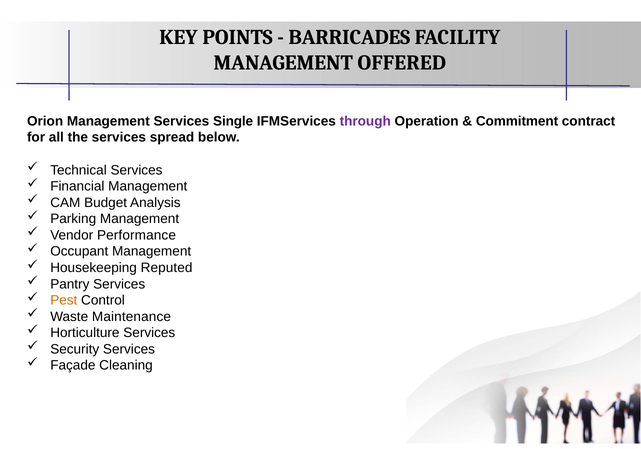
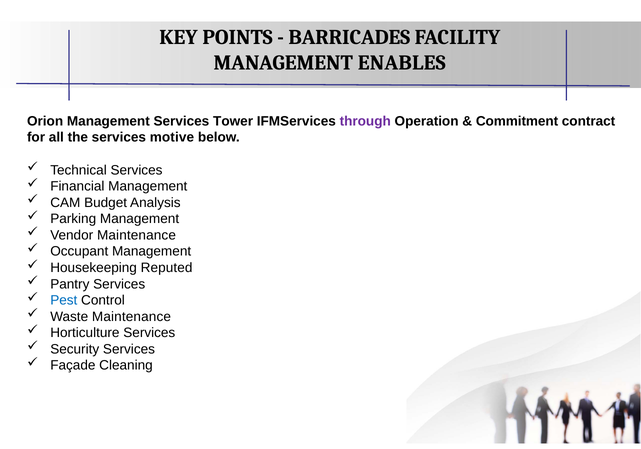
OFFERED: OFFERED -> ENABLES (402, 63)
Single: Single -> Tower (233, 121)
spread: spread -> motive (172, 137)
Vendor Performance: Performance -> Maintenance (136, 235)
Pest colour: orange -> blue (64, 300)
